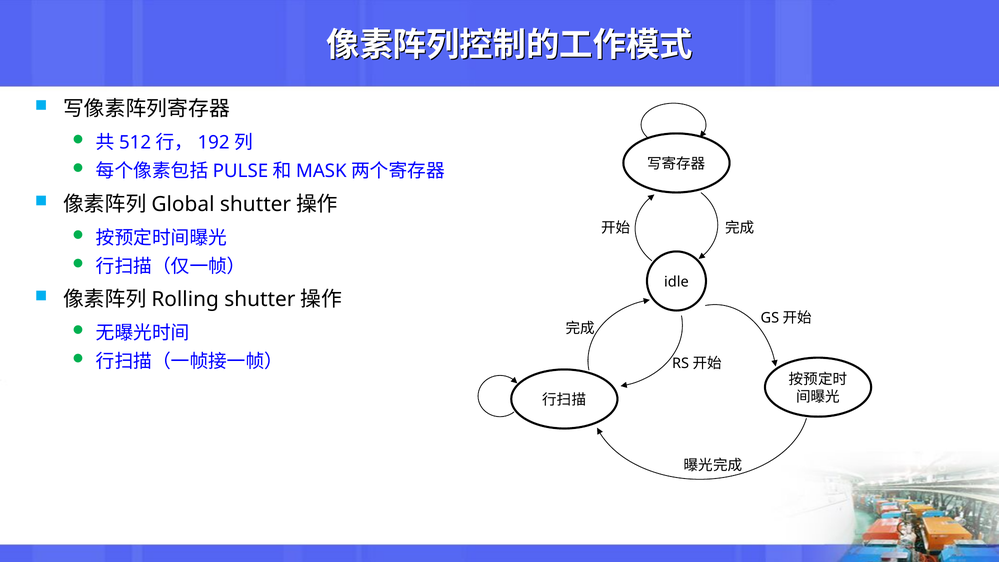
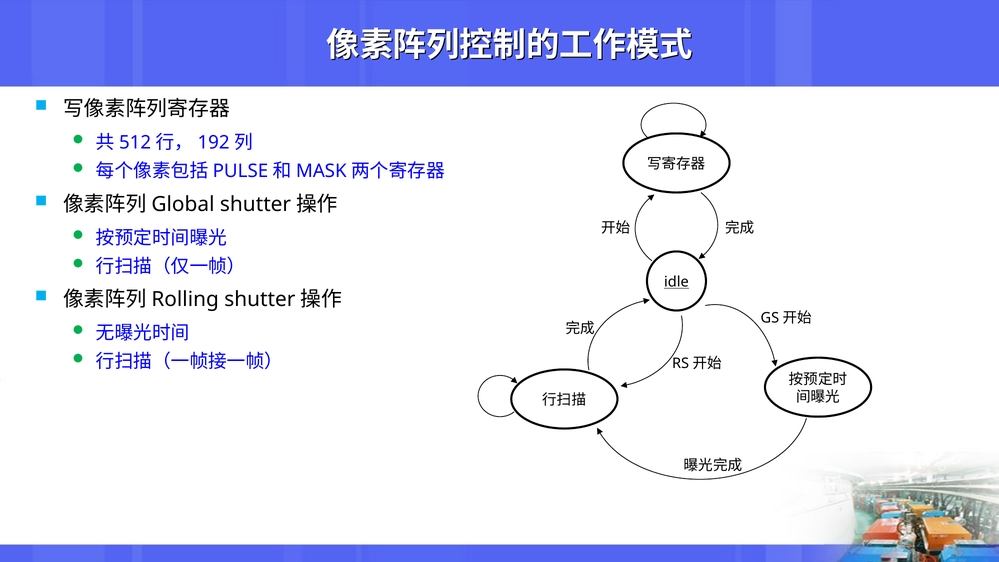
idle underline: none -> present (676, 282)
